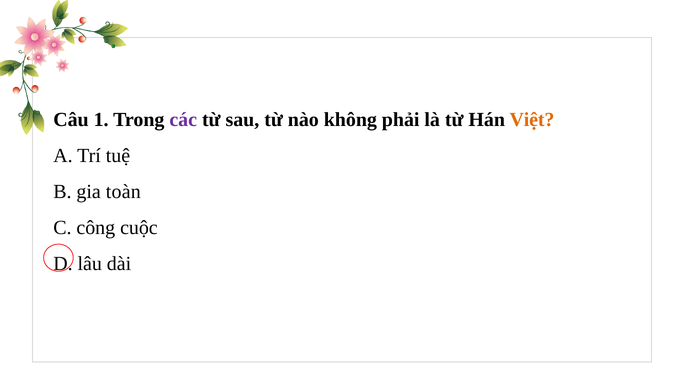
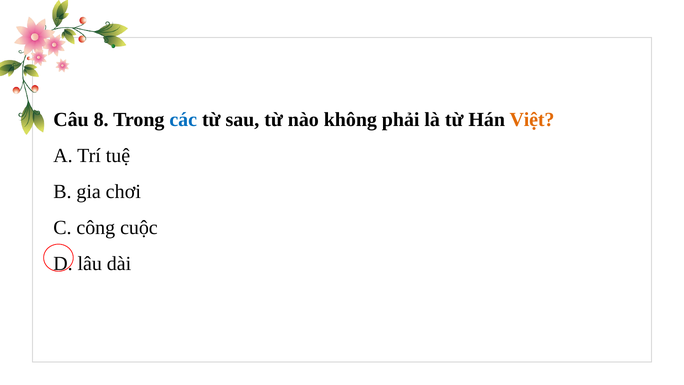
1: 1 -> 8 (101, 120)
các colour: purple -> blue (183, 120)
toàn: toàn -> chơi (123, 192)
